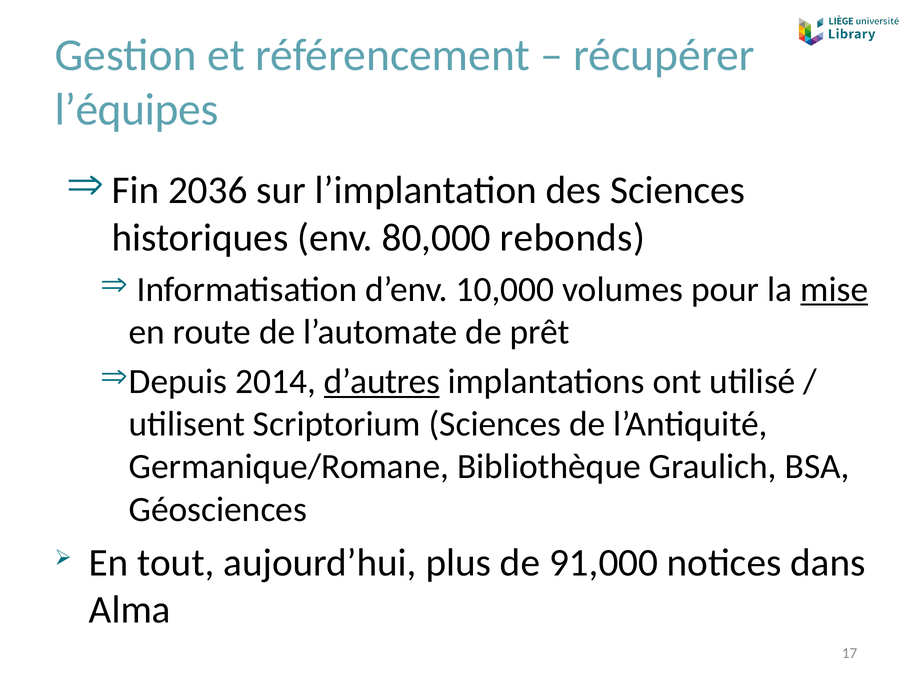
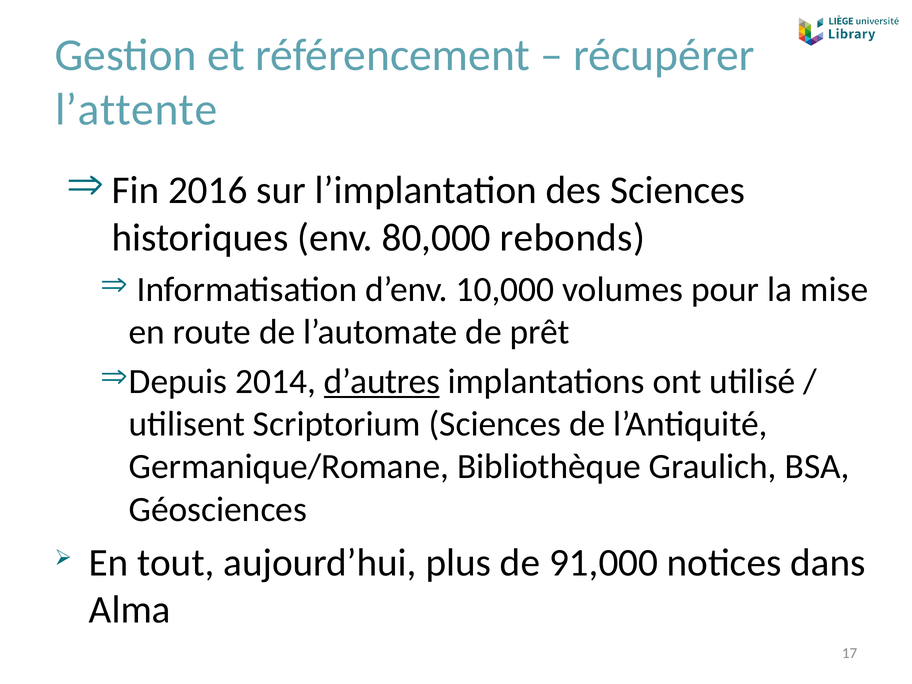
l’équipes: l’équipes -> l’attente (136, 110)
2036: 2036 -> 2016 (208, 190)
mise underline: present -> none (834, 289)
